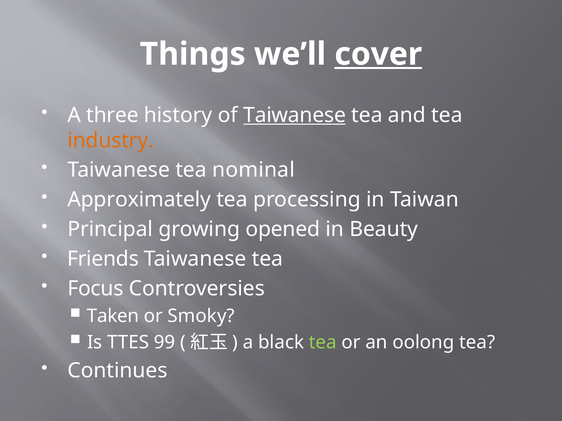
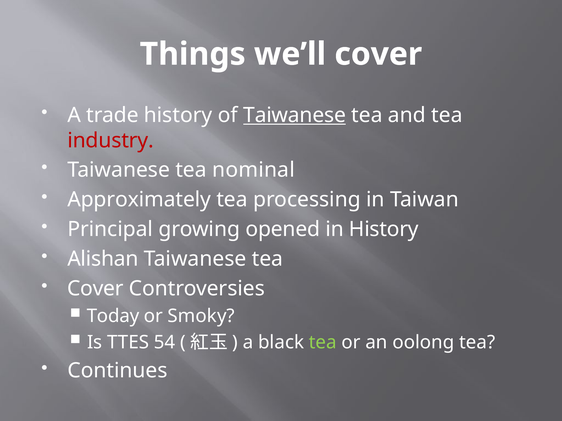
cover underline: present -> none (378, 54)
three: three -> trade (112, 115)
industry colour: orange -> red (111, 141)
in Beauty: Beauty -> History (384, 230)
Friends: Friends -> Alishan (103, 259)
Focus: Focus -> Cover (95, 289)
Taken: Taken -> Today (113, 317)
99: 99 -> 54 (165, 343)
